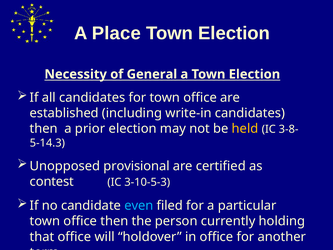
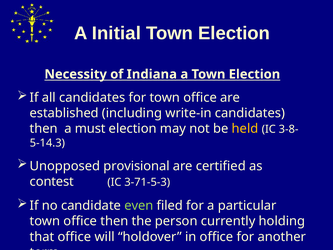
Place: Place -> Initial (116, 33)
General: General -> Indiana (152, 74)
prior: prior -> must (90, 129)
3-10-5-3: 3-10-5-3 -> 3-71-5-3 (147, 182)
even colour: light blue -> light green (139, 205)
